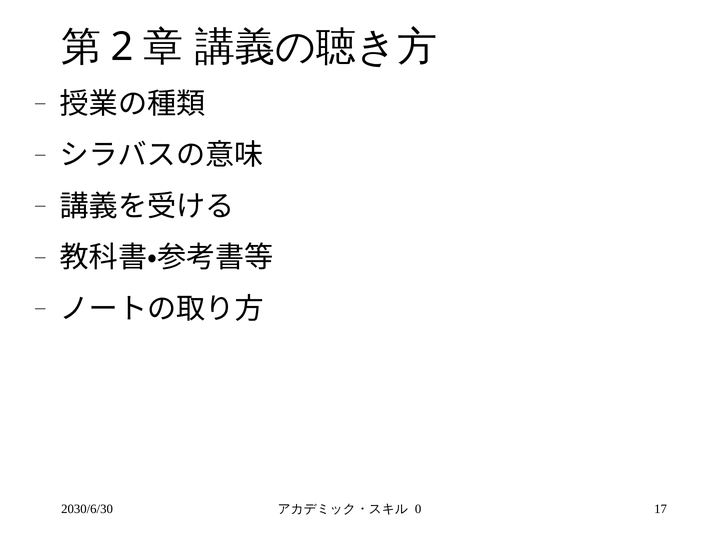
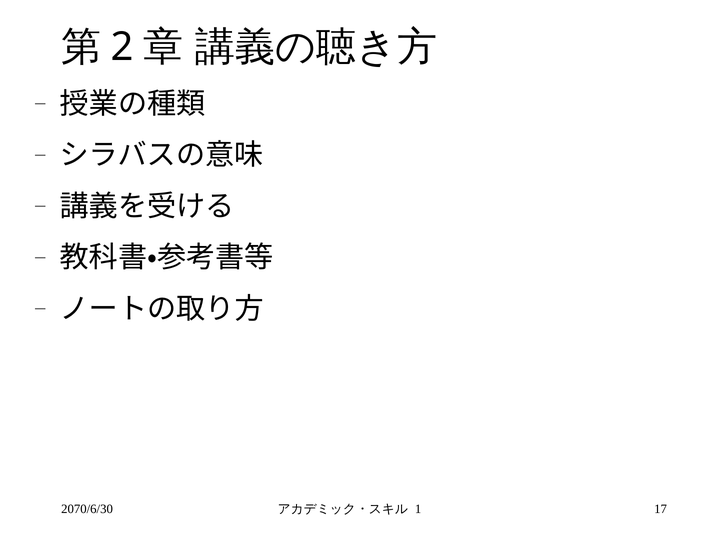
2030/6/30: 2030/6/30 -> 2070/6/30 (87, 509)
0: 0 -> 1 (418, 509)
